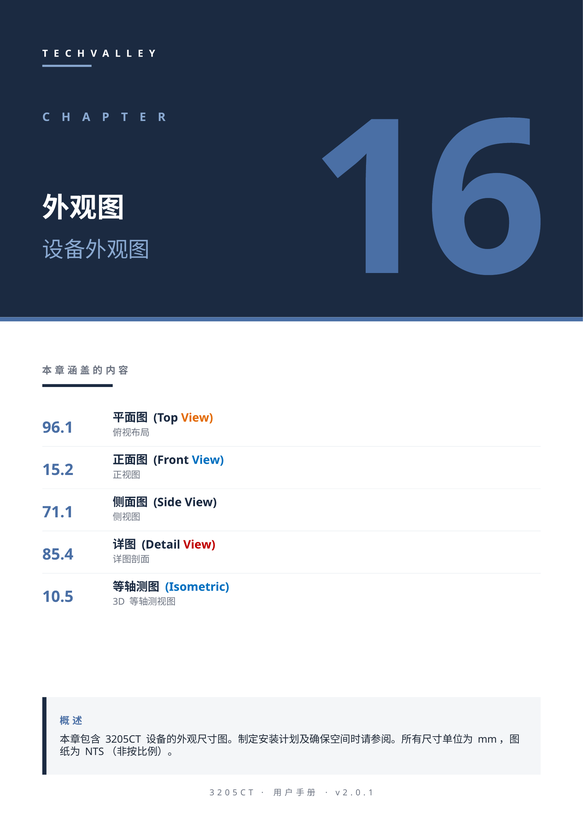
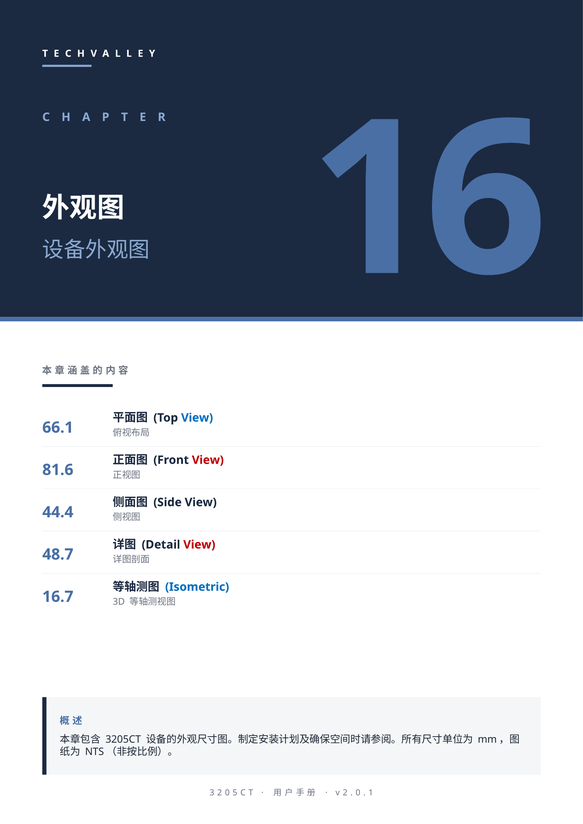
View colour: orange -> blue (197, 418)
96.1: 96.1 -> 66.1 (58, 428)
View colour: blue -> red (208, 460)
15.2: 15.2 -> 81.6 (58, 470)
71.1: 71.1 -> 44.4 (58, 512)
85.4: 85.4 -> 48.7 (58, 554)
10.5: 10.5 -> 16.7 (58, 597)
